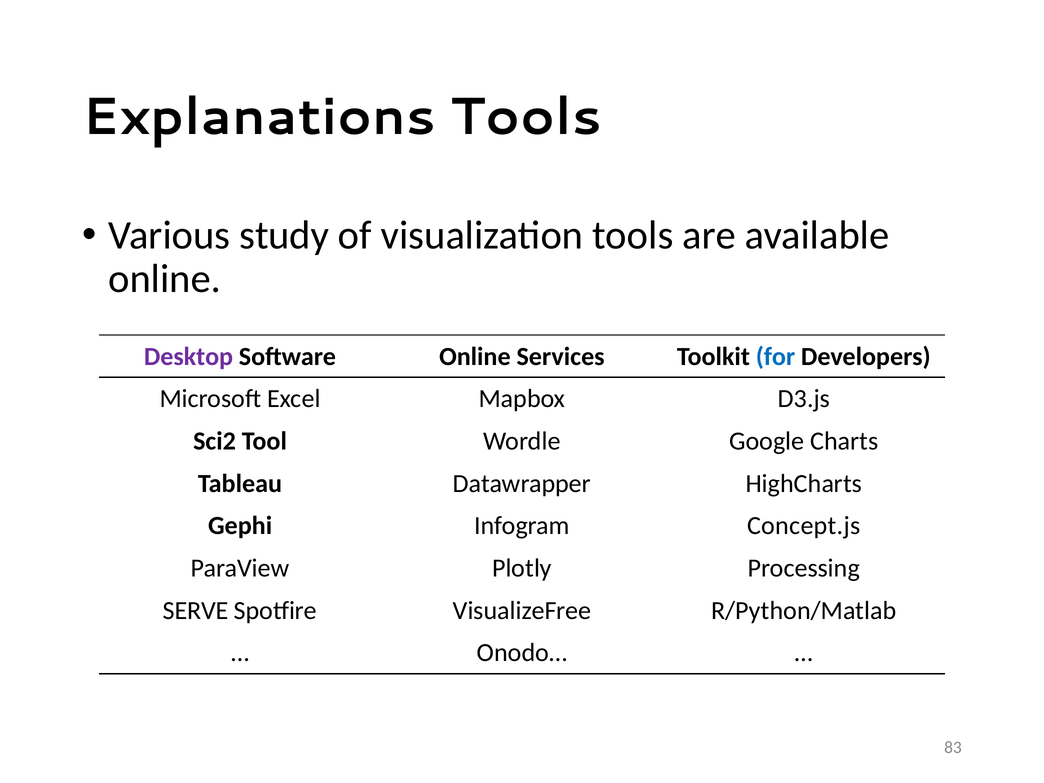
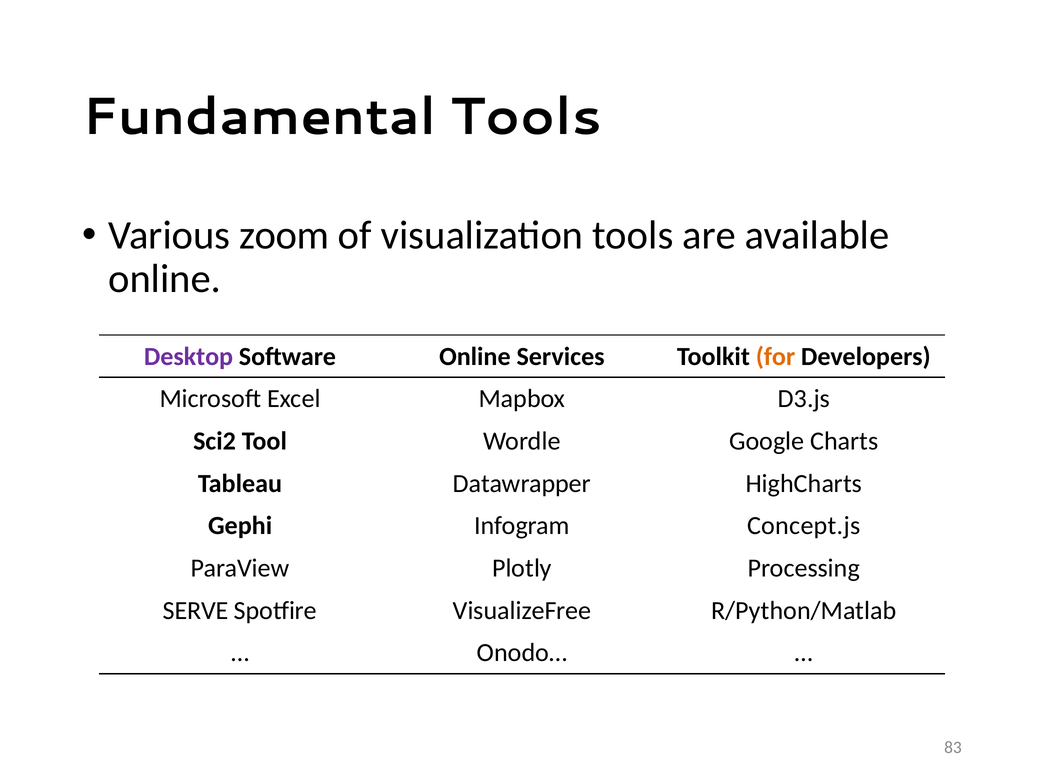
Explanations: Explanations -> Fundamental (259, 117)
study: study -> zoom (284, 235)
for colour: blue -> orange (776, 356)
